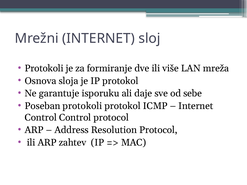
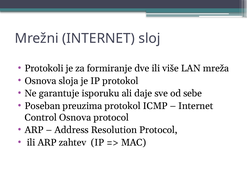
Poseban protokoli: protokoli -> preuzima (82, 106)
Control Control: Control -> Osnova (75, 118)
